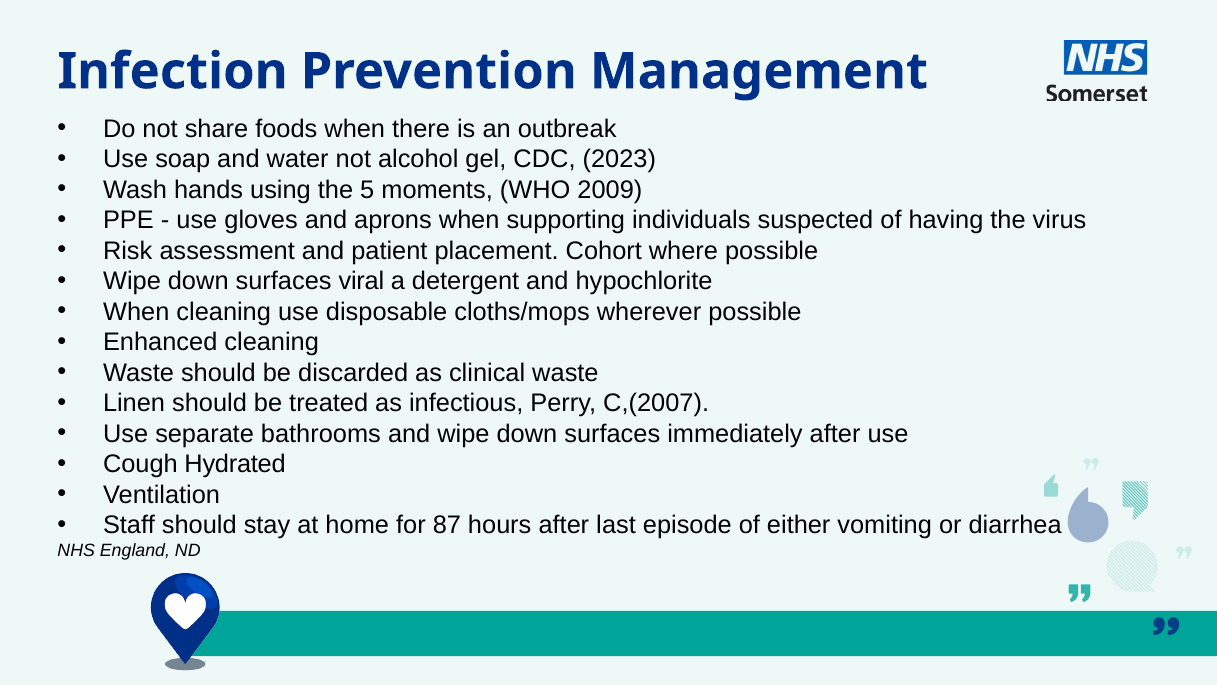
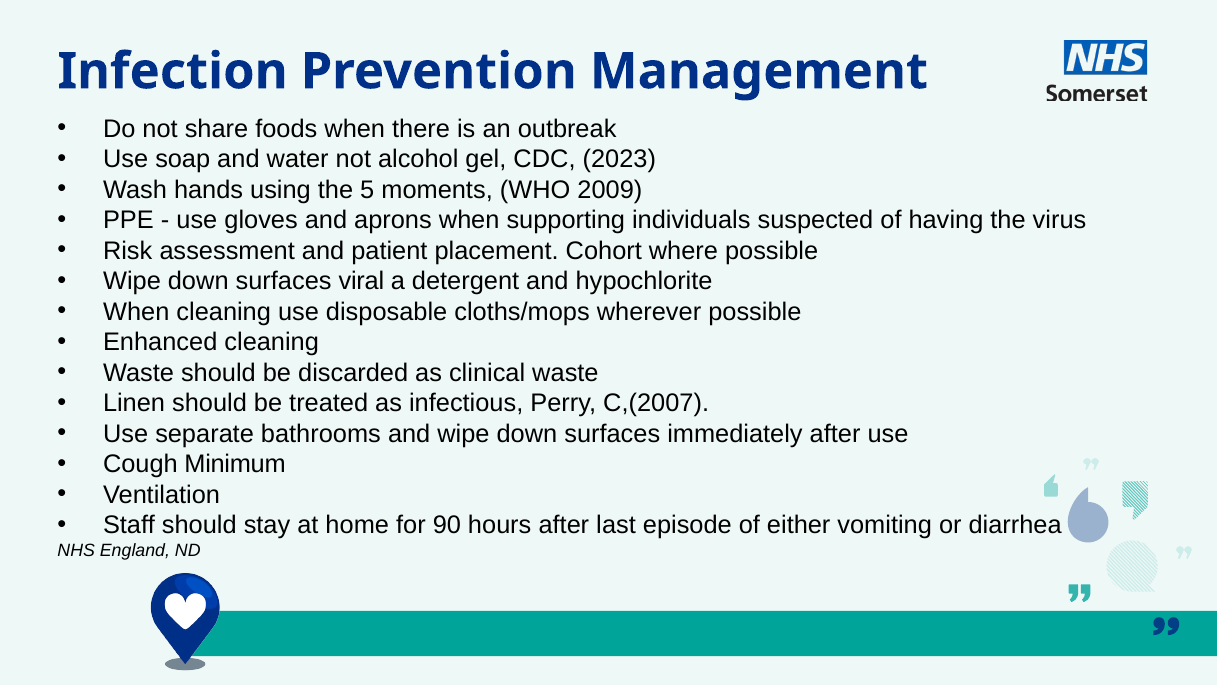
Hydrated: Hydrated -> Minimum (235, 464)
87: 87 -> 90 (447, 525)
